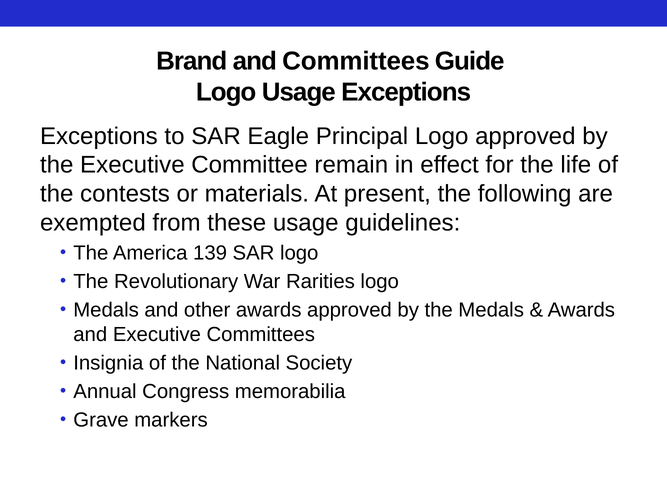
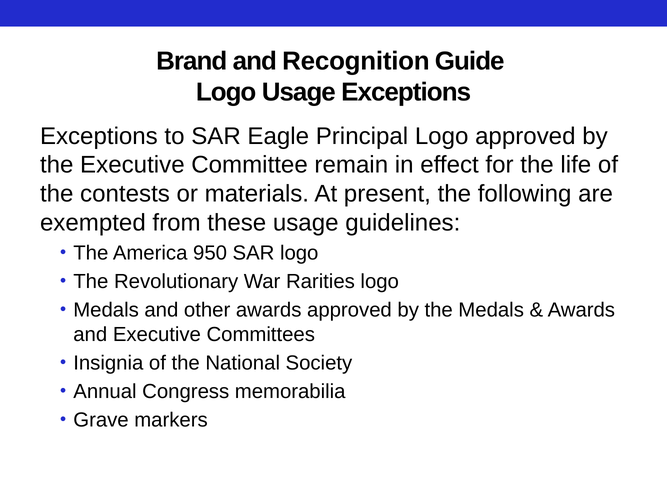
and Committees: Committees -> Recognition (356, 61)
139: 139 -> 950 (210, 253)
